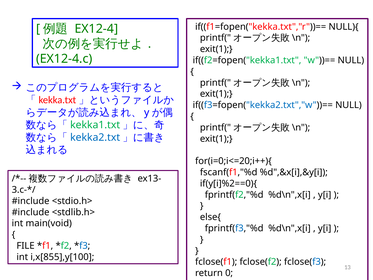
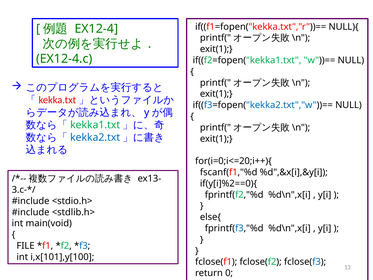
i,x[855],y[100: i,x[855],y[100 -> i,x[101],y[100 (62, 257)
